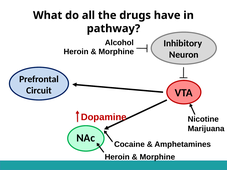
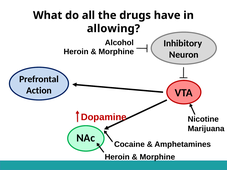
pathway: pathway -> allowing (113, 29)
Circuit: Circuit -> Action (39, 91)
